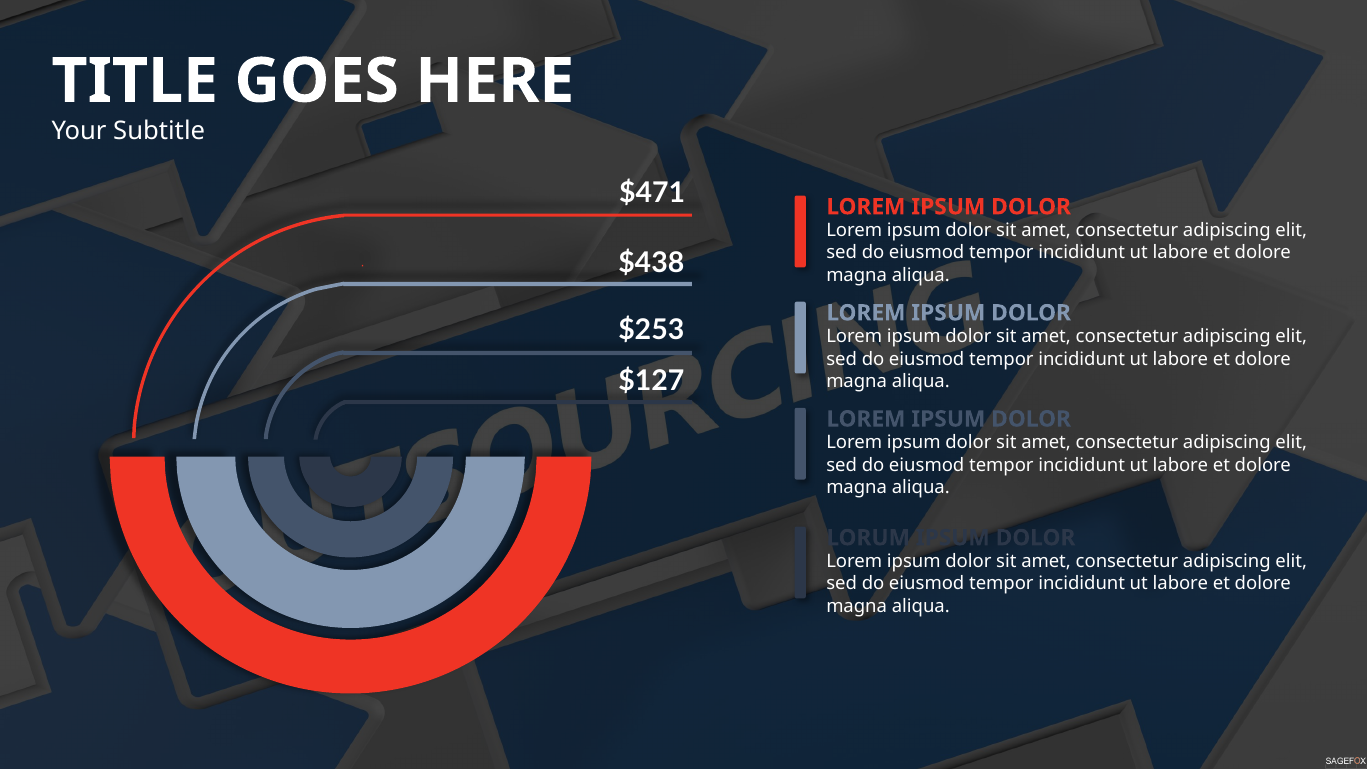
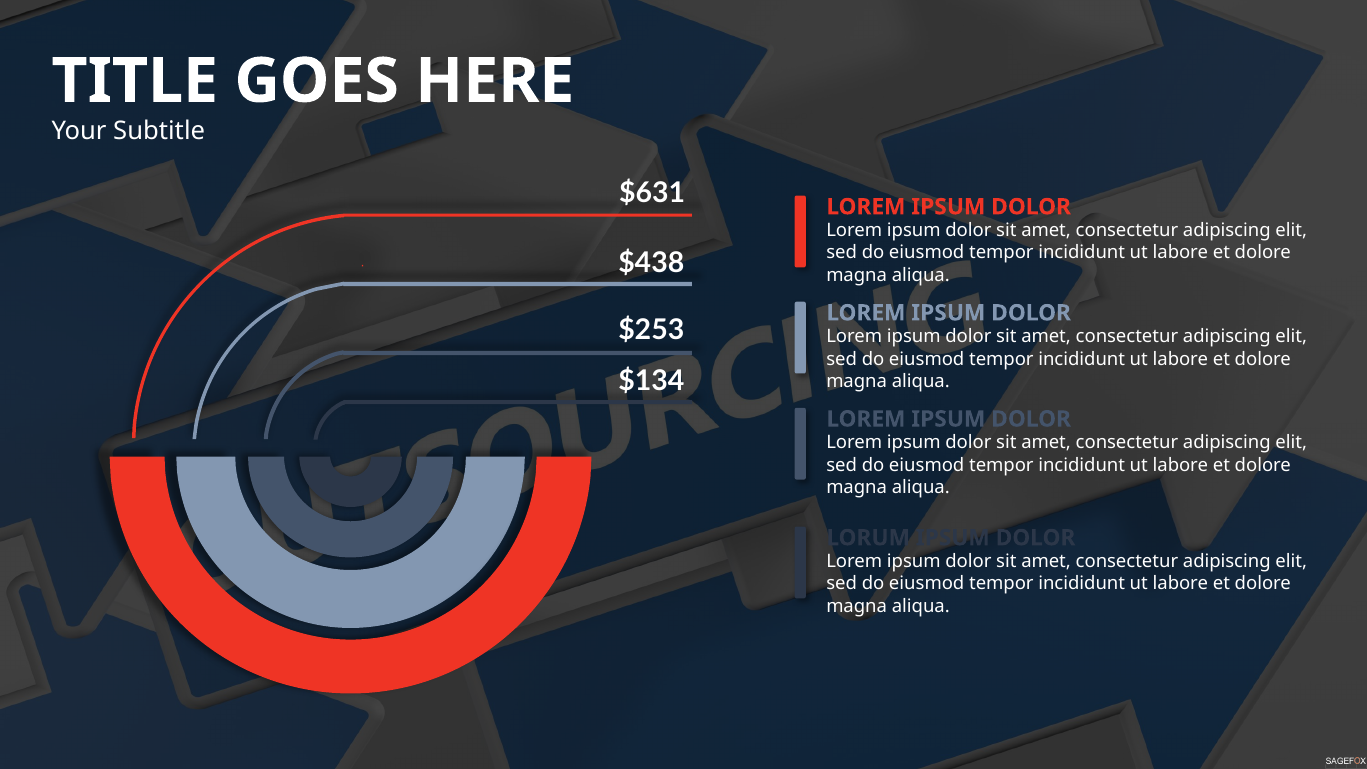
$471: $471 -> $631 (652, 193)
$127: $127 -> $134 (651, 381)
